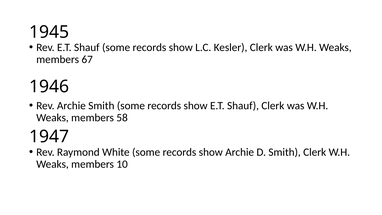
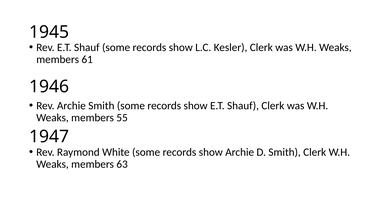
67: 67 -> 61 (87, 59)
58: 58 -> 55 (122, 118)
10: 10 -> 63 (122, 164)
